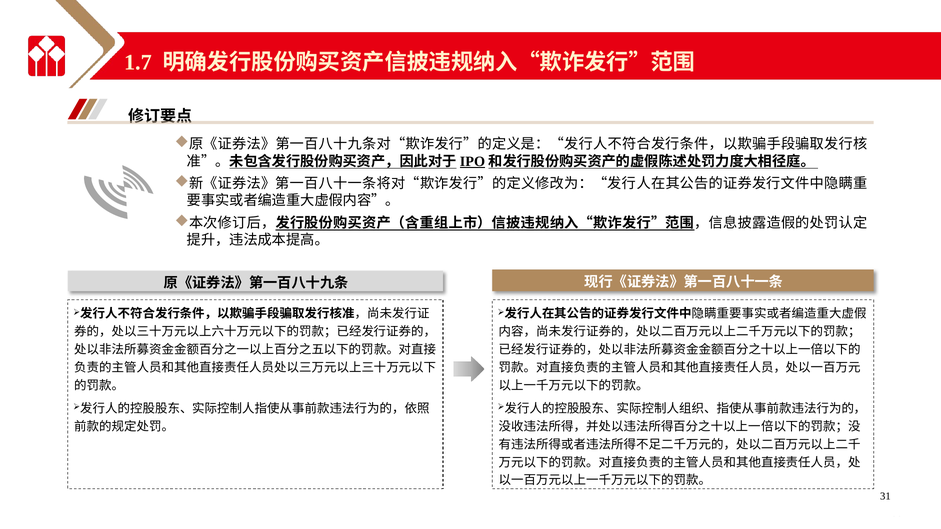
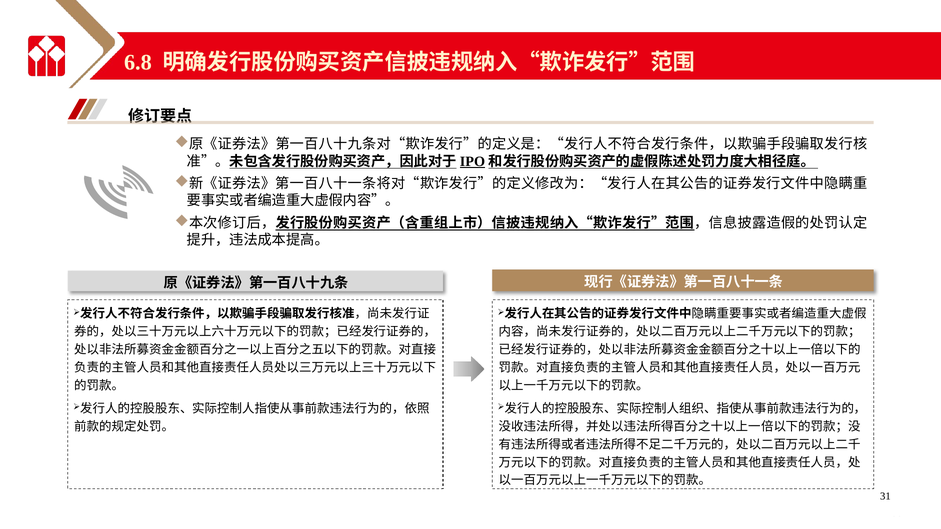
1.7: 1.7 -> 6.8 (138, 63)
